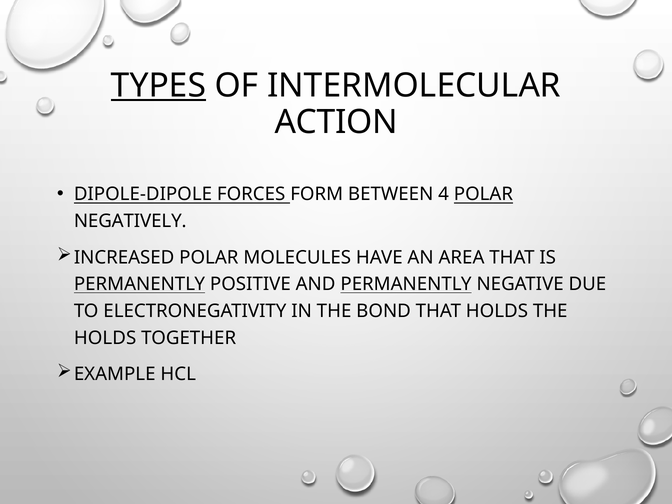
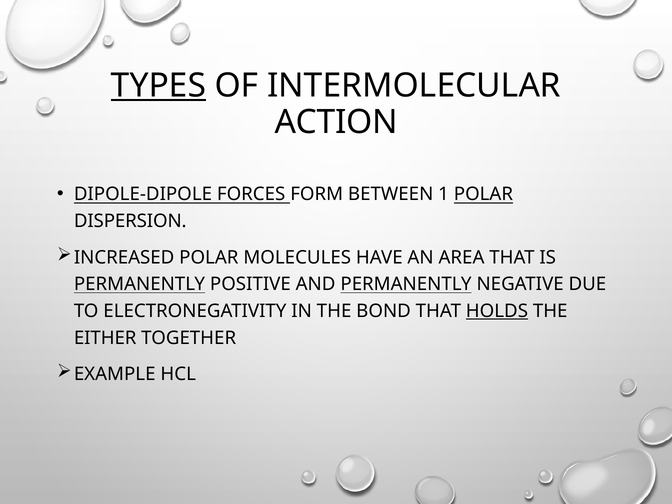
4: 4 -> 1 (444, 194)
NEGATIVELY: NEGATIVELY -> DISPERSION (130, 221)
HOLDS underline: none -> present (497, 311)
HOLDS: HOLDS -> EITHER (105, 338)
